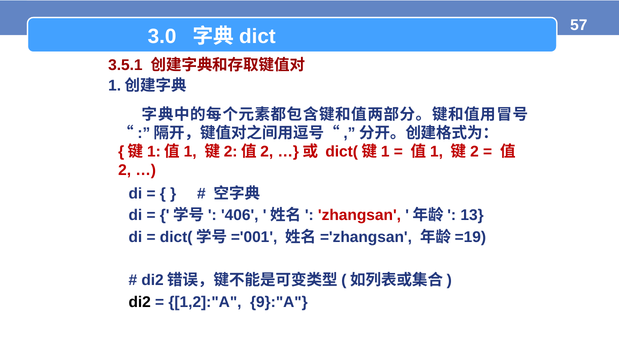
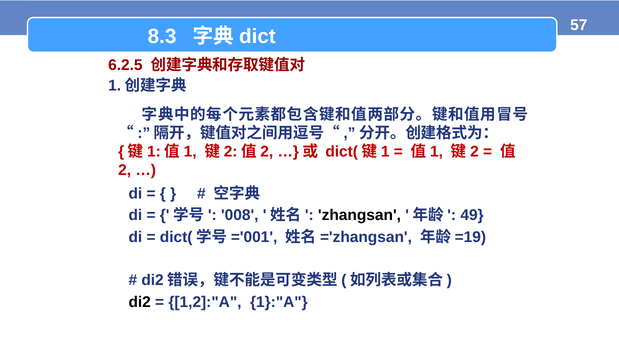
3.0: 3.0 -> 8.3 (162, 37)
3.5.1: 3.5.1 -> 6.2.5 (125, 65)
406: 406 -> 008 (240, 215)
zhangsan colour: red -> black (359, 215)
13: 13 -> 49 (472, 215)
9}:"A: 9}:"A -> 1}:"A (279, 302)
